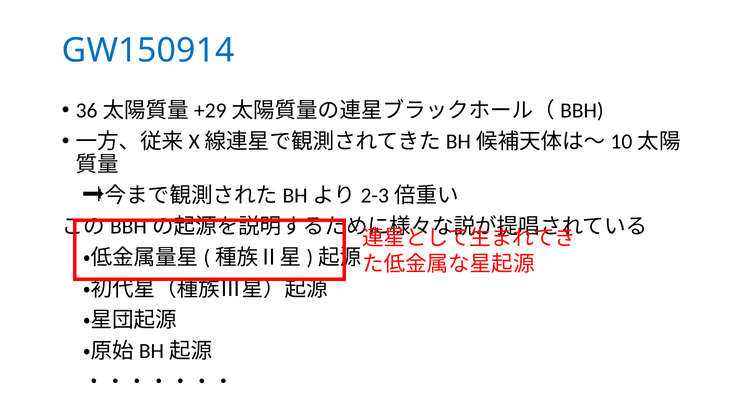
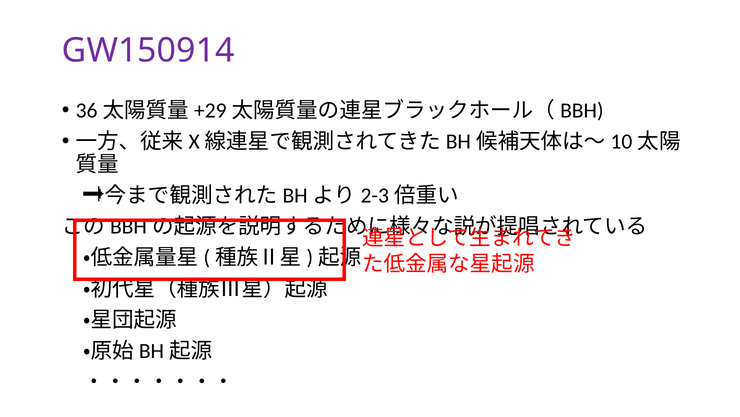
GW150914 colour: blue -> purple (148, 51)
